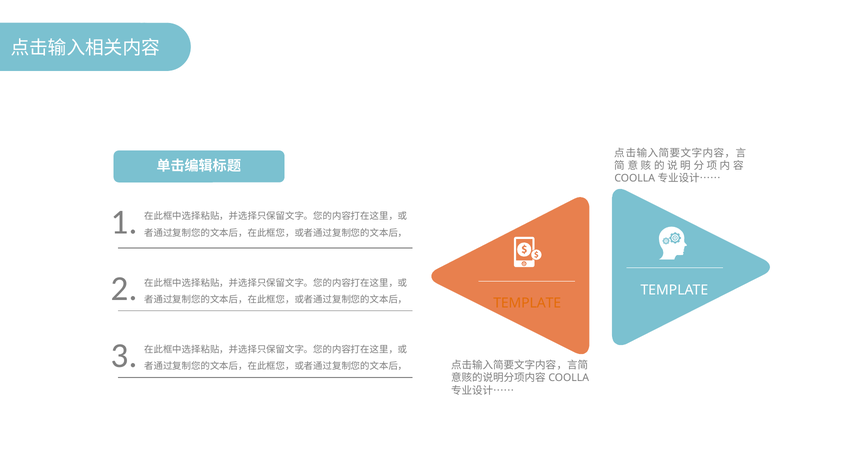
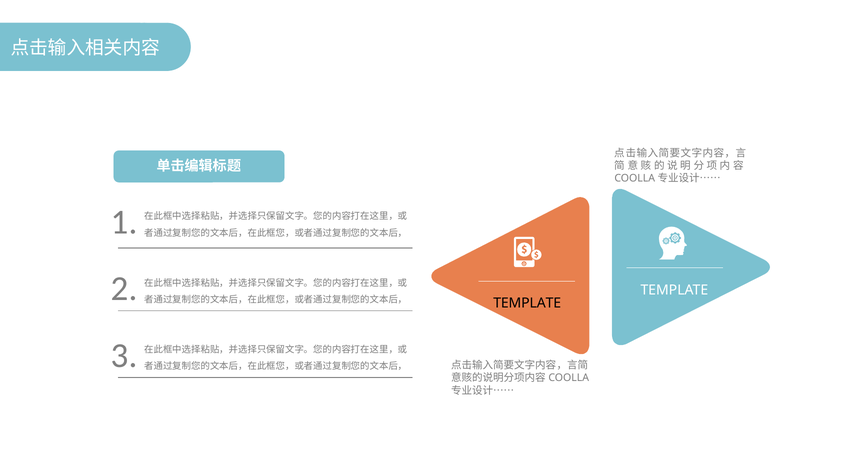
TEMPLATE colour: orange -> black (527, 303)
